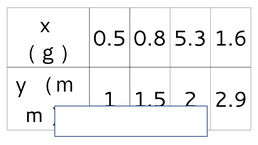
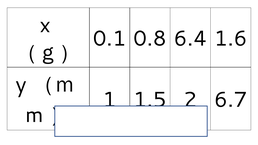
0.5: 0.5 -> 0.1 (110, 39)
5.3: 5.3 -> 6.4 (190, 39)
2.9: 2.9 -> 6.7 (231, 100)
